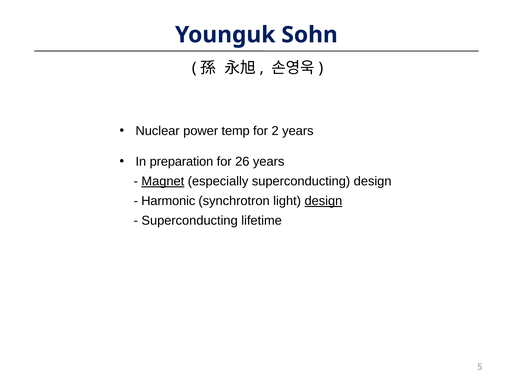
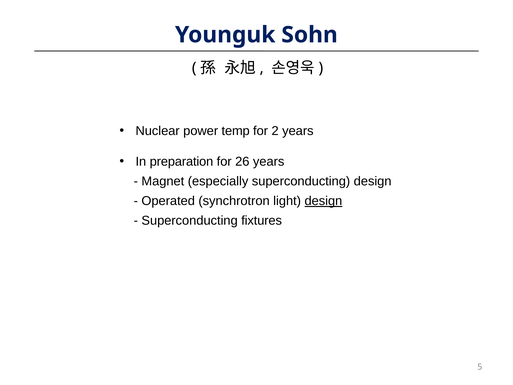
Magnet underline: present -> none (163, 181)
Harmonic: Harmonic -> Operated (168, 201)
lifetime: lifetime -> fixtures (262, 221)
